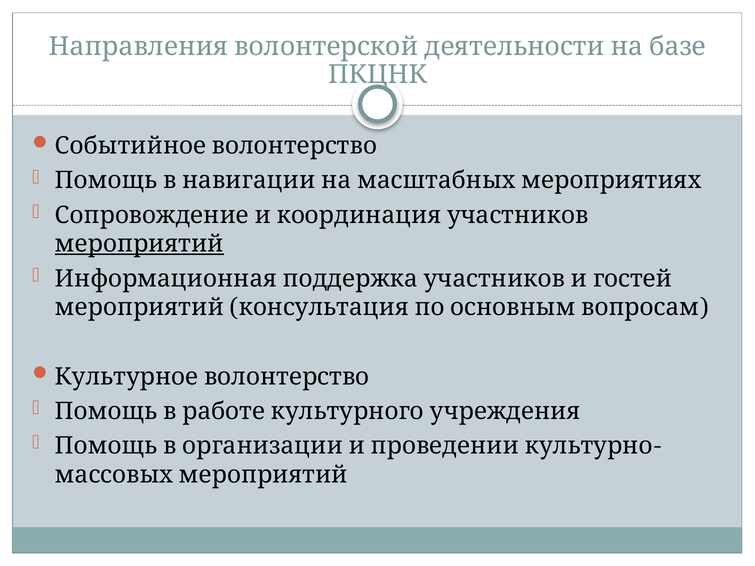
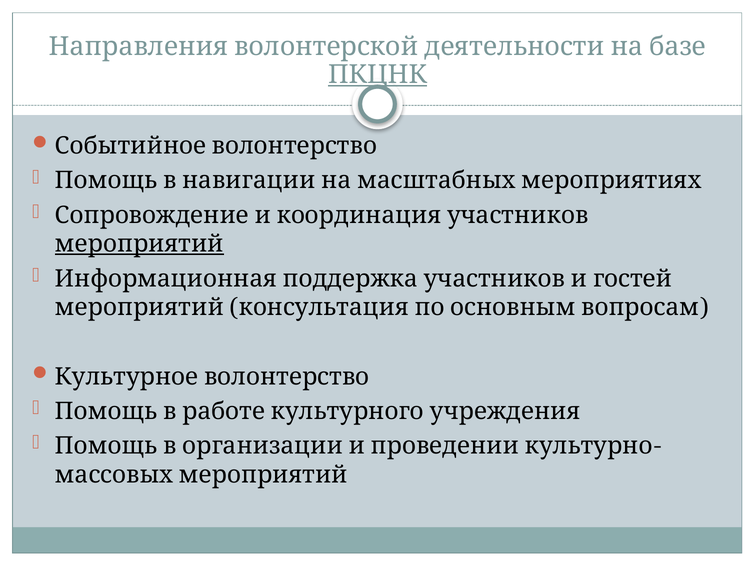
ПКЦНК underline: none -> present (378, 75)
